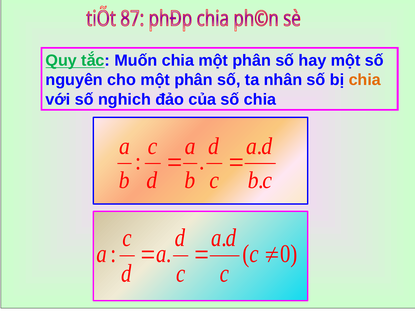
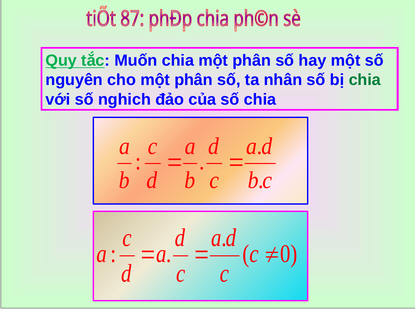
chia colour: orange -> green (365, 80)
